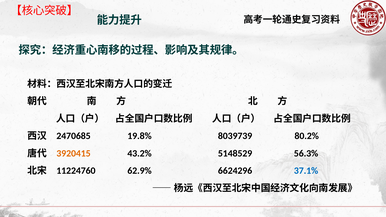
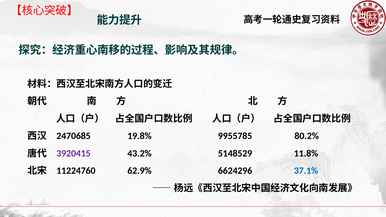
8039739: 8039739 -> 9955785 (235, 136)
3920415 colour: orange -> purple (74, 153)
56.3%: 56.3% -> 11.8% (306, 153)
